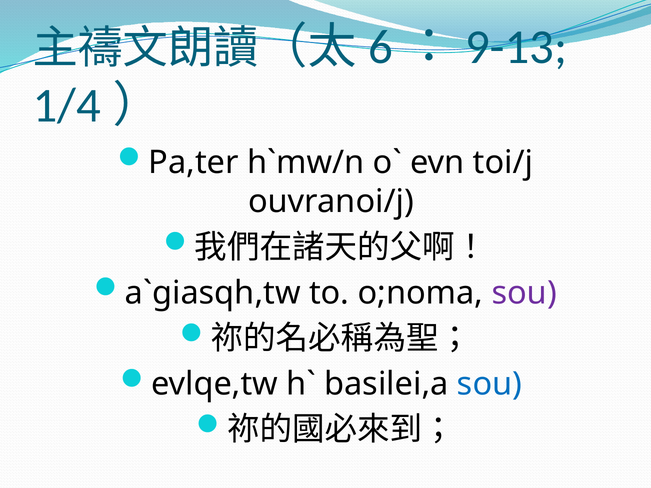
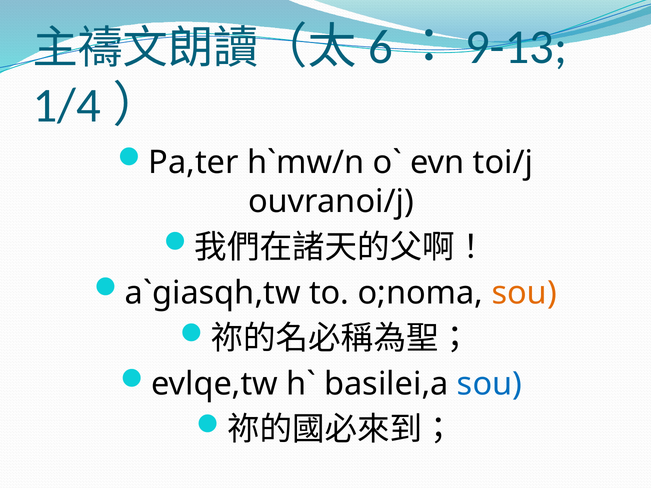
sou colour: purple -> orange (524, 293)
